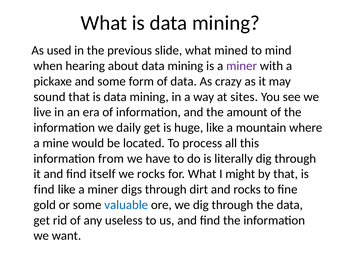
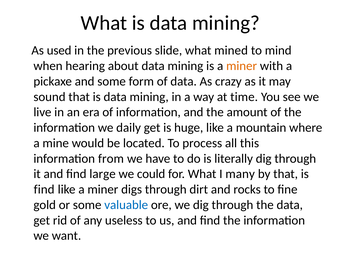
miner colour: purple -> orange (242, 66)
sites: sites -> time (244, 97)
itself: itself -> large (103, 174)
we rocks: rocks -> could (151, 174)
might: might -> many (240, 174)
